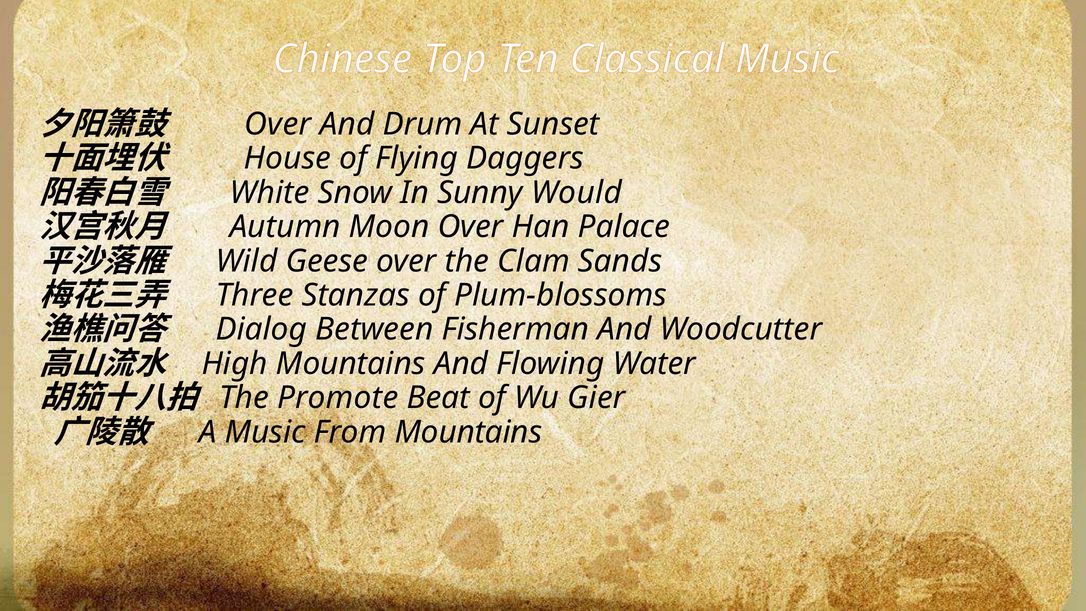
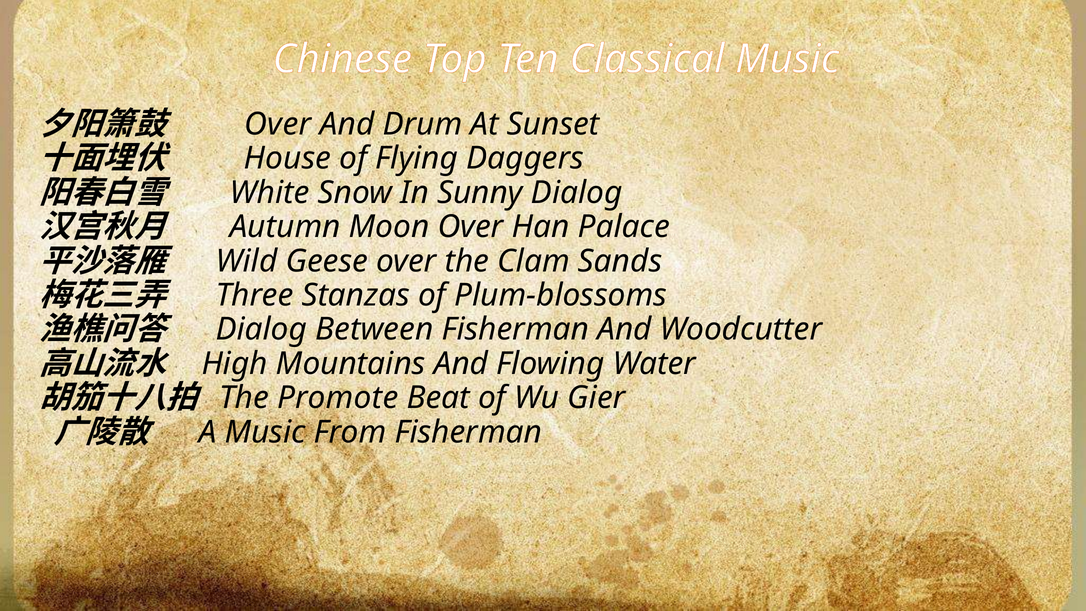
Sunny Would: Would -> Dialog (577, 193)
From Mountains: Mountains -> Fisherman (468, 432)
